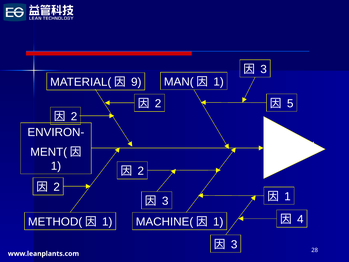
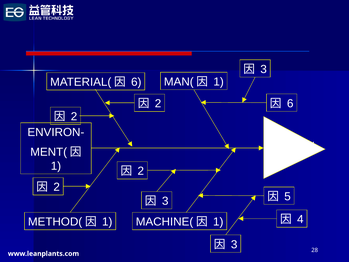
9: 9 -> 6 (136, 82)
5: 5 -> 6 (290, 103)
1: 1 -> 5 (288, 196)
